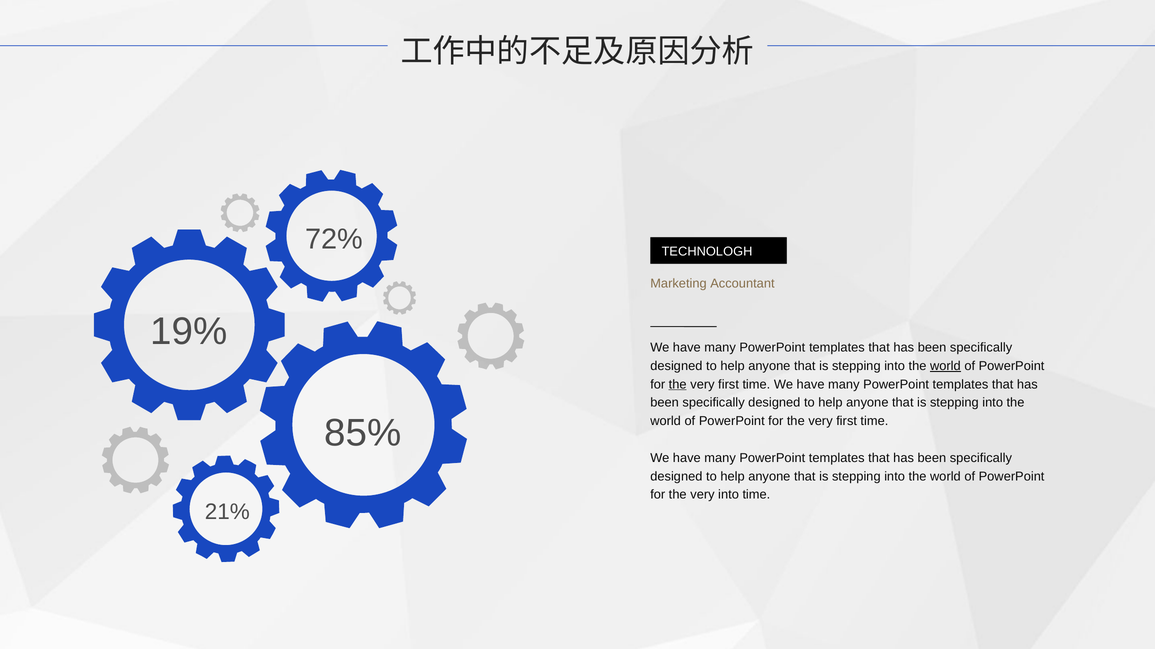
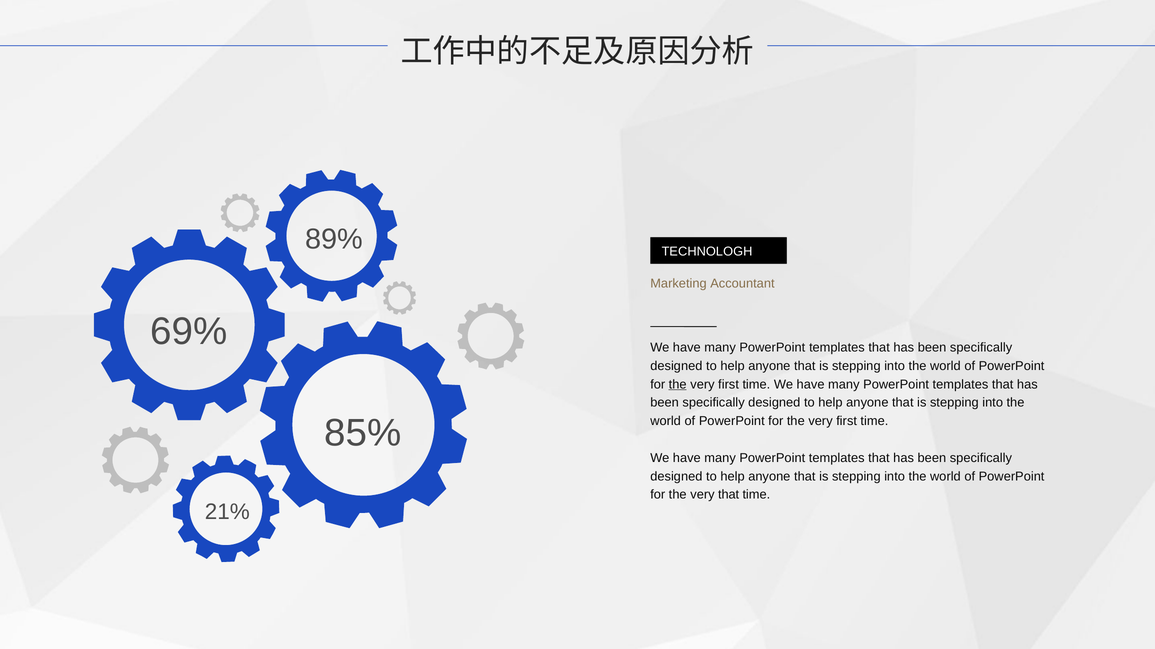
72%: 72% -> 89% (334, 239)
19%: 19% -> 69% (189, 332)
world underline: present -> none (945, 366)
very into: into -> that (729, 495)
